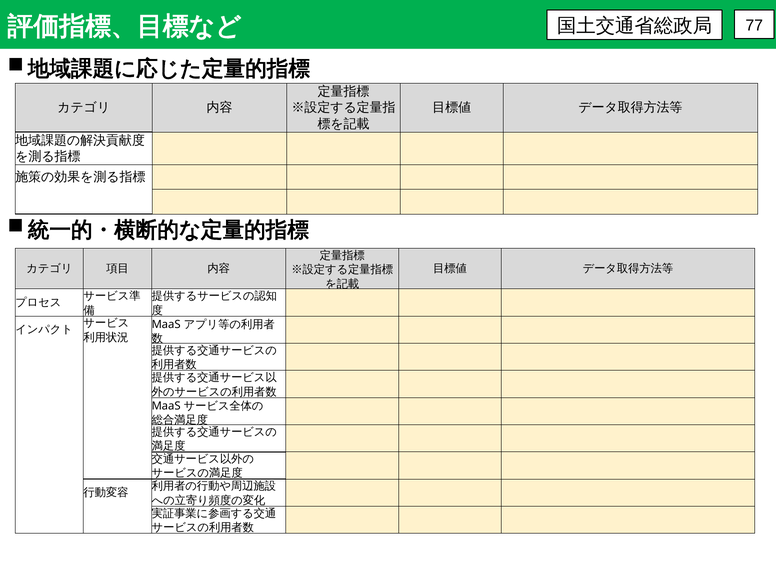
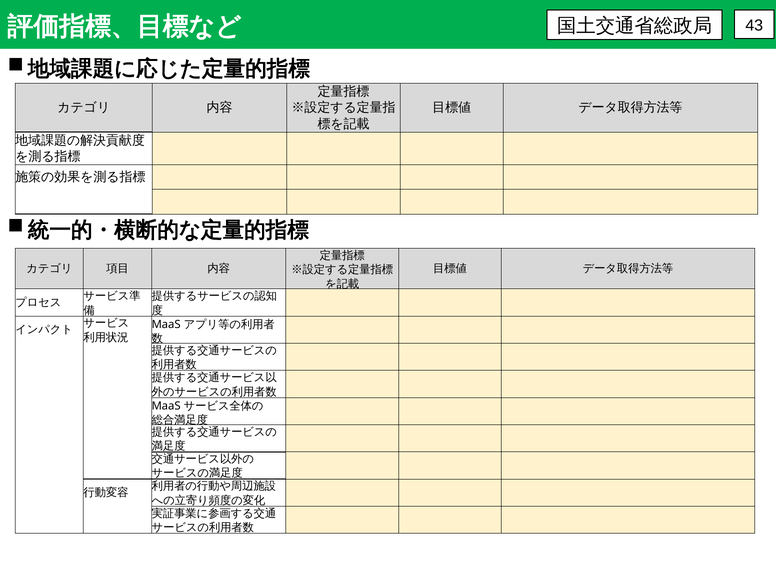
77: 77 -> 43 (754, 25)
